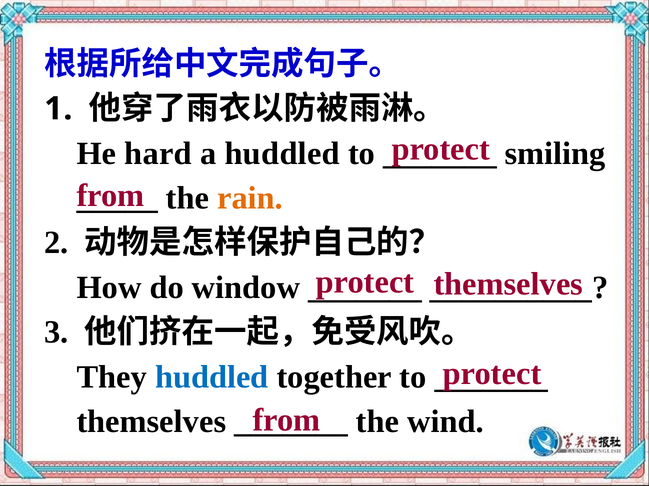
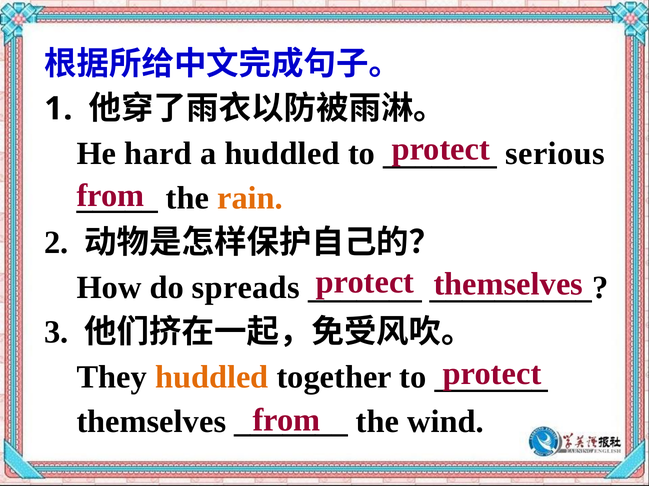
smiling: smiling -> serious (555, 154)
window: window -> spreads (246, 288)
huddled colour: blue -> orange (212, 377)
